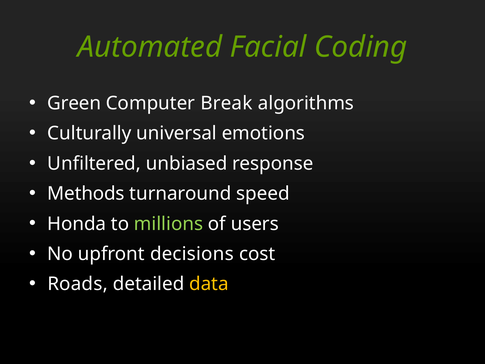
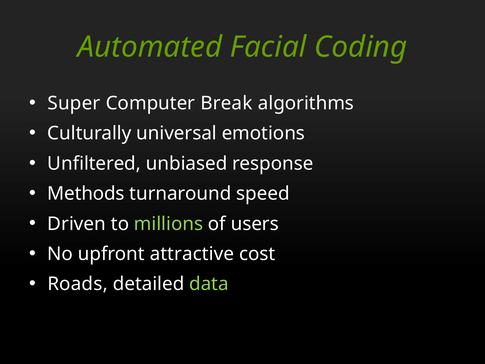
Green: Green -> Super (74, 103)
Honda: Honda -> Driven (77, 224)
decisions: decisions -> attractive (192, 254)
data colour: yellow -> light green (209, 284)
